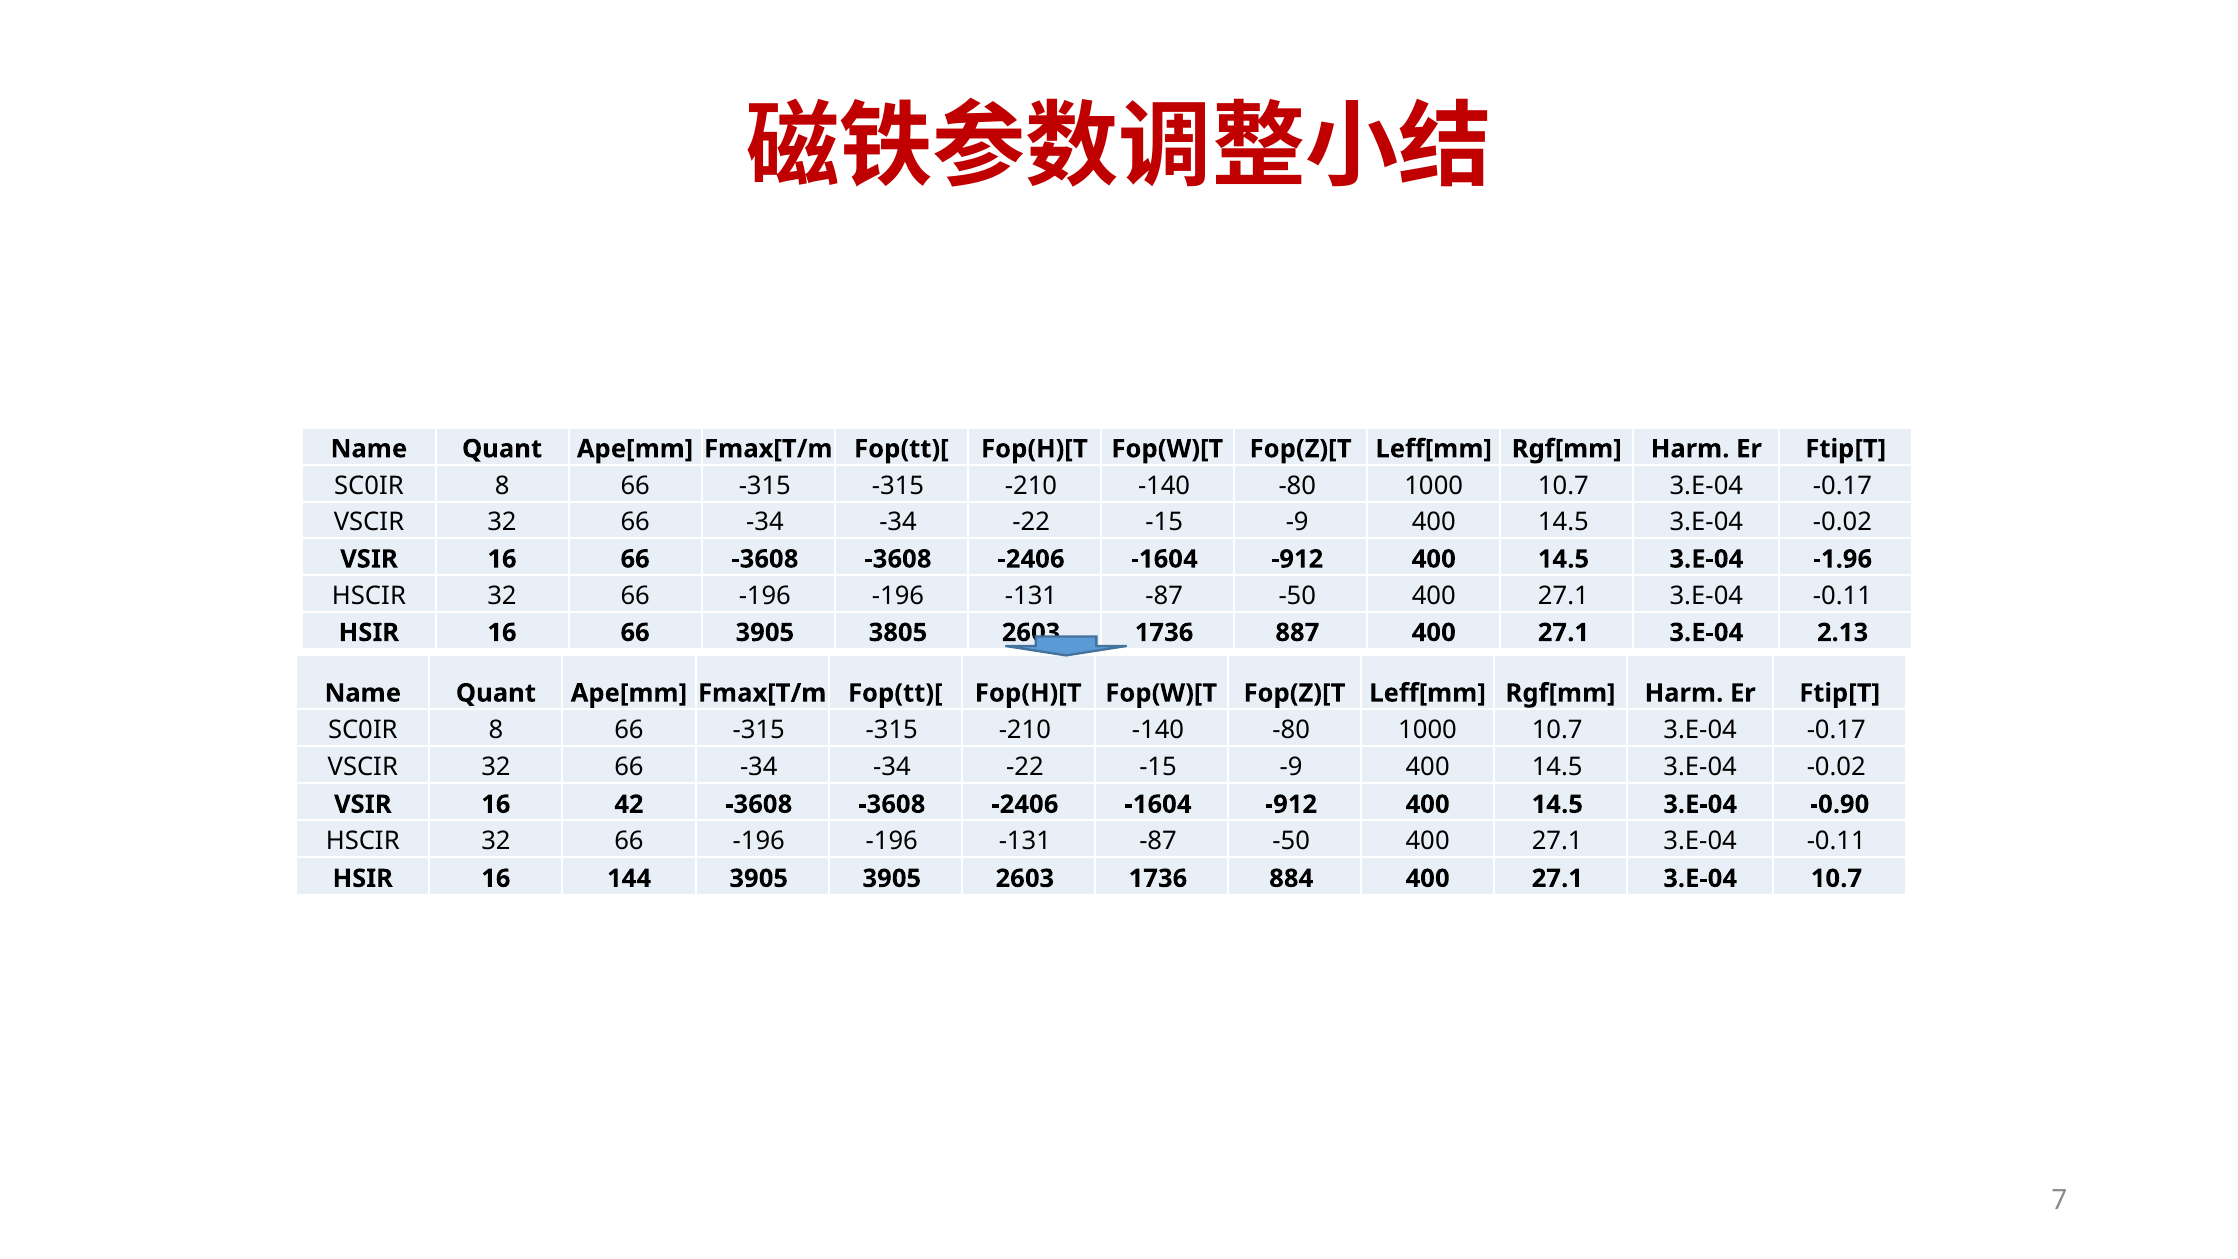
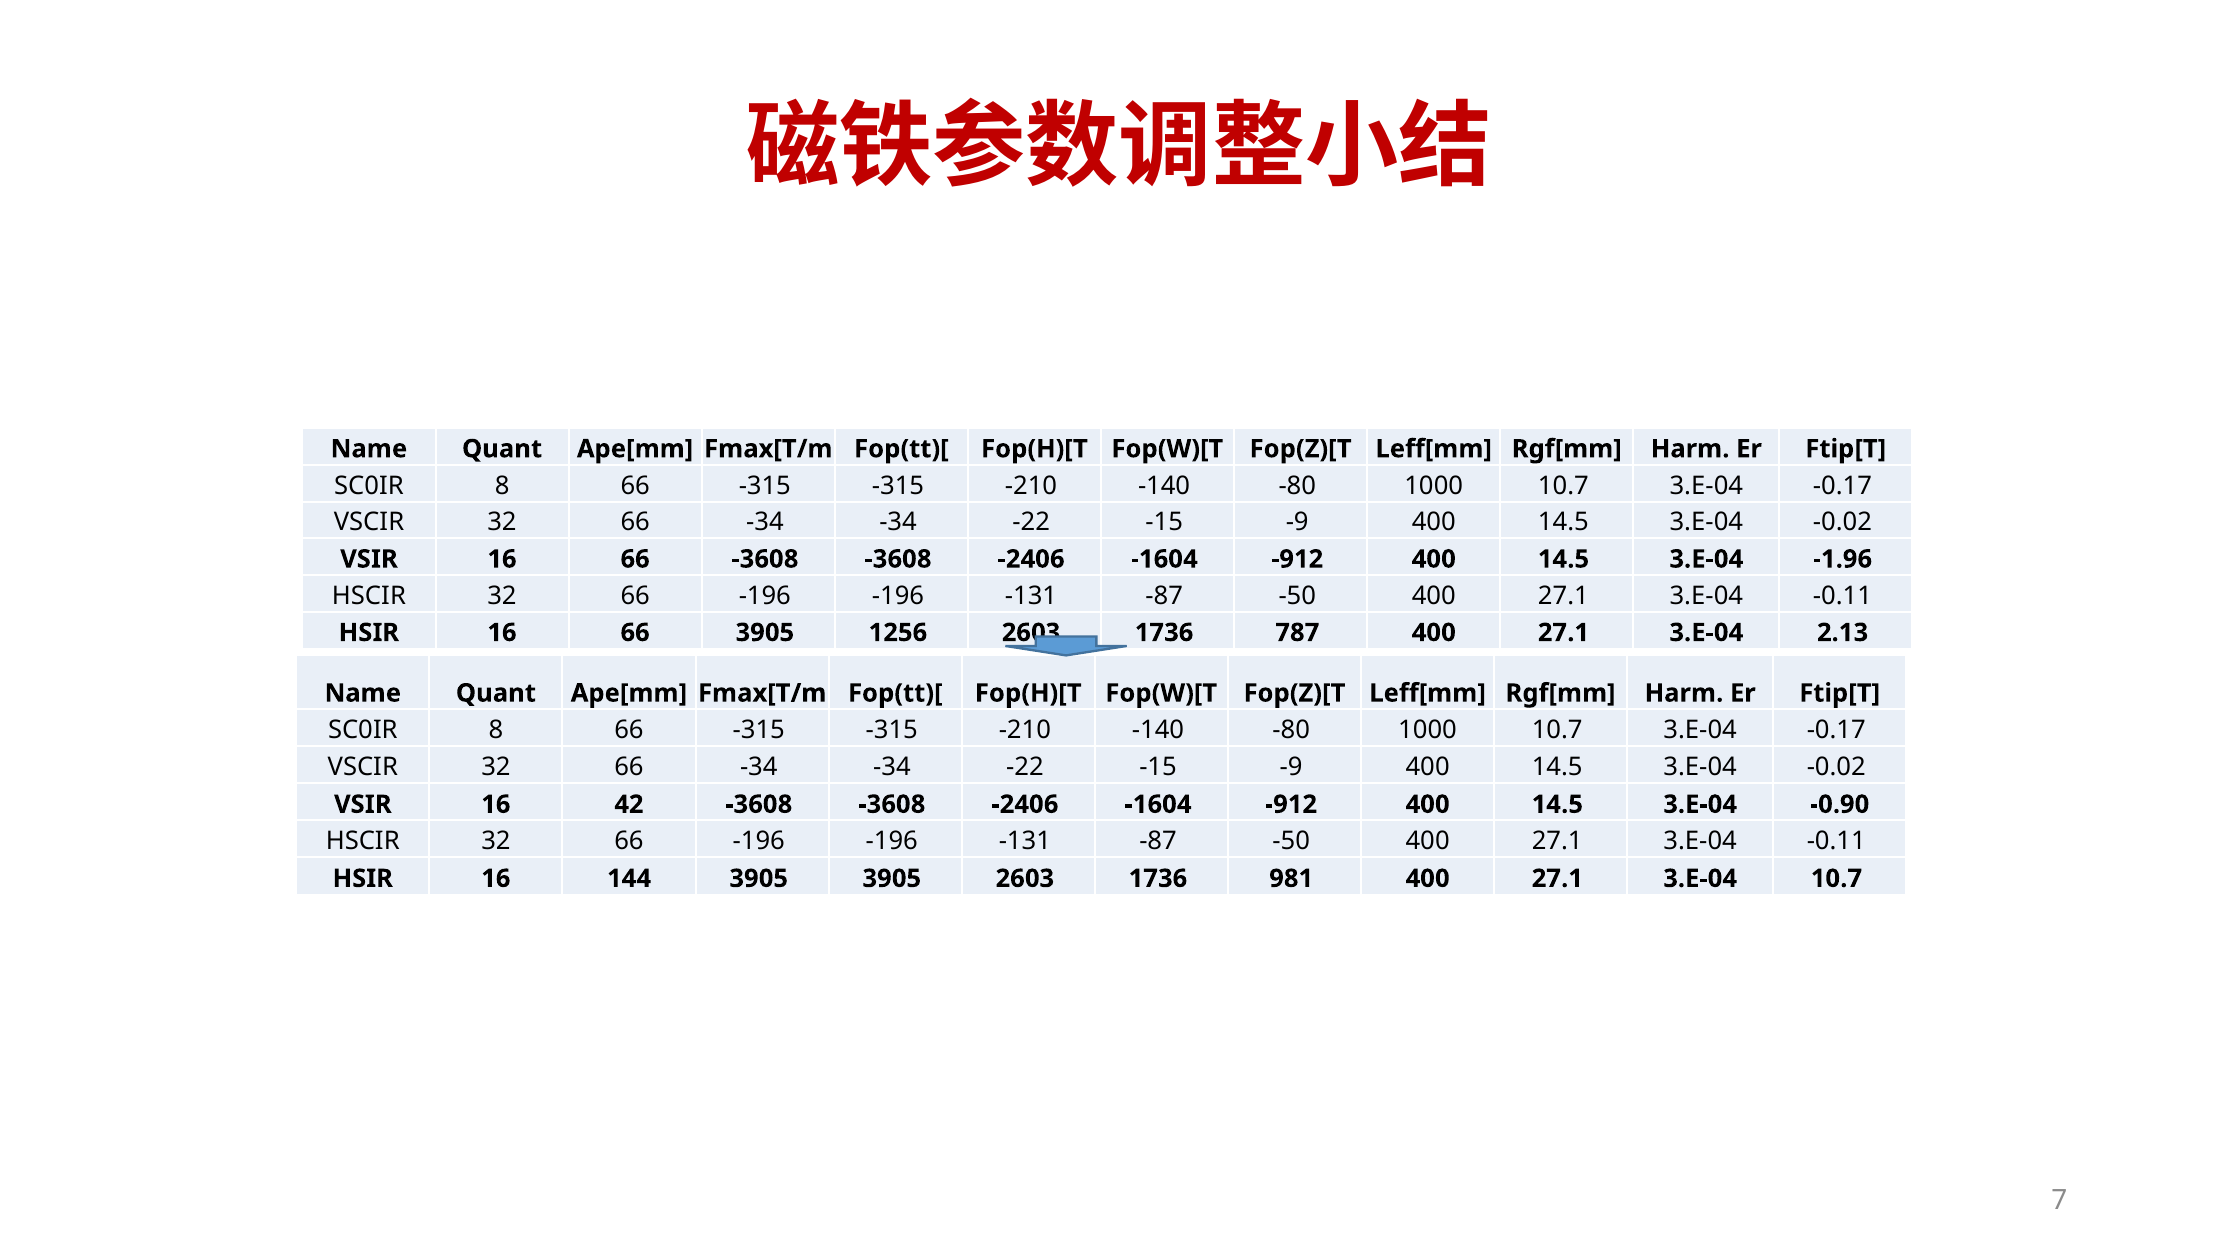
3805: 3805 -> 1256 (898, 633)
887: 887 -> 787 (1297, 633)
884: 884 -> 981 (1291, 878)
